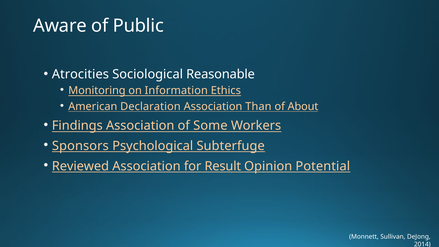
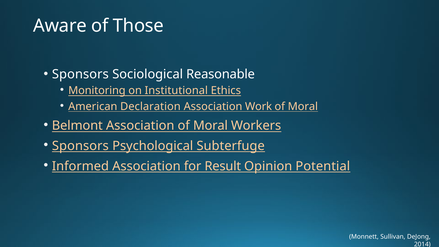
Public: Public -> Those (138, 26)
Atrocities: Atrocities -> Sponsors (80, 74)
Information: Information -> Institutional (176, 91)
Than: Than -> Work (259, 106)
About: About -> Moral (303, 106)
Findings: Findings -> Belmont (77, 126)
Association of Some: Some -> Moral (210, 126)
Reviewed: Reviewed -> Informed (80, 166)
